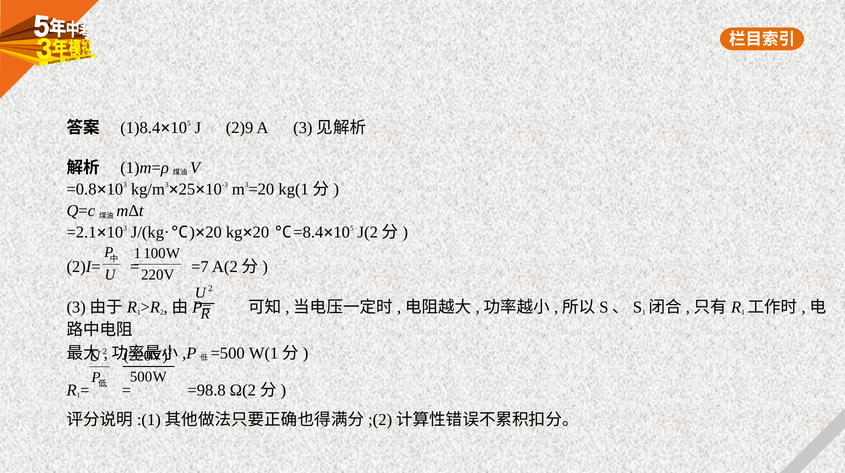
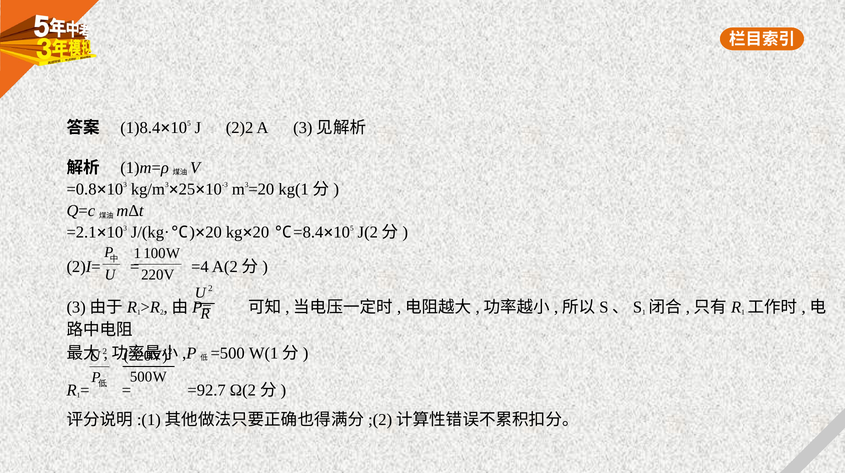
2)9: 2)9 -> 2)2 (240, 128)
=7: =7 -> =4 (200, 267)
=98.8: =98.8 -> =92.7 (207, 390)
